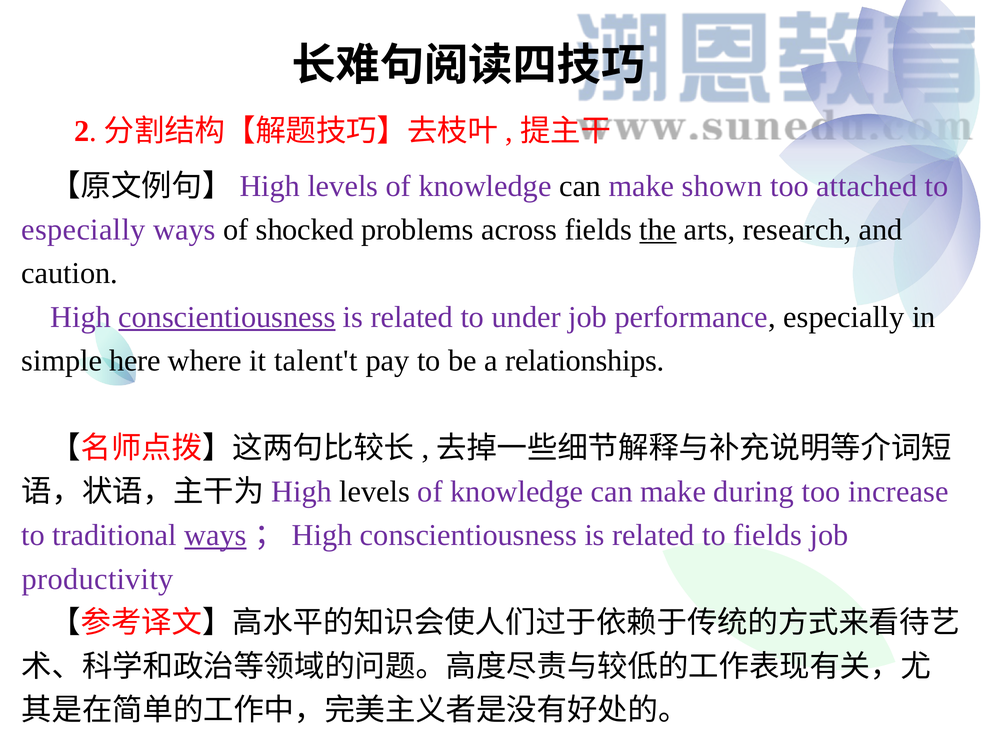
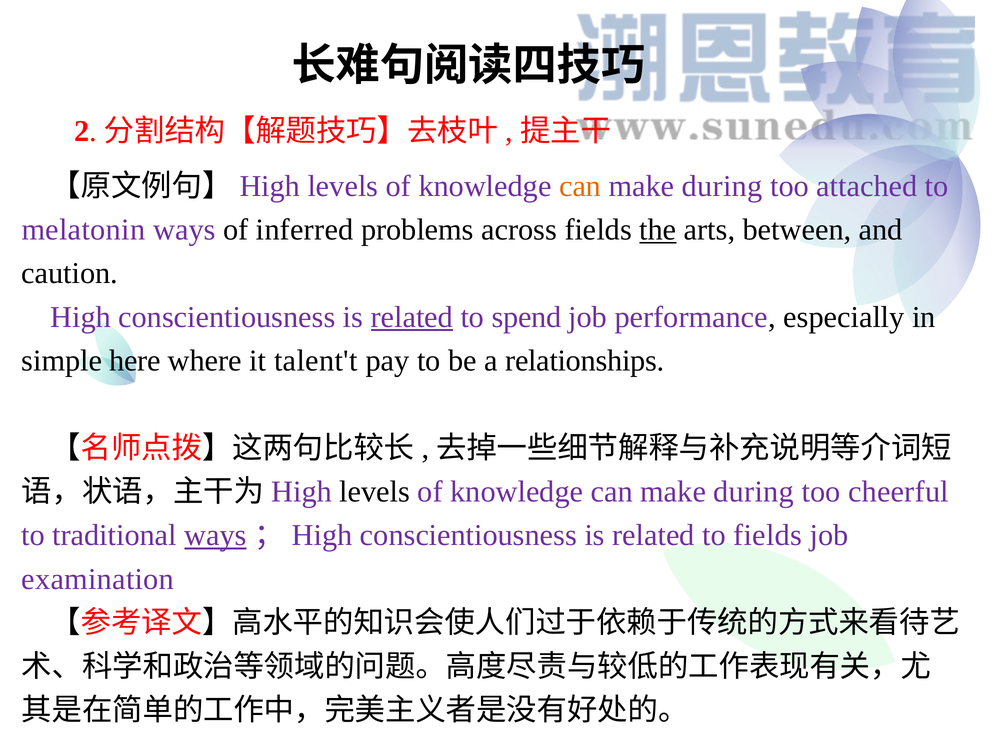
can colour: black -> orange (580, 186)
shown: shown -> during (722, 186)
especially: especially -> melatonin (83, 230)
shocked: shocked -> inferred (305, 230)
research: research -> between (797, 230)
conscientiousness underline: present -> none (227, 317)
related underline: none -> present (412, 317)
under: under -> spend (526, 317)
increase: increase -> cheerful (898, 492)
productivity: productivity -> examination (98, 580)
